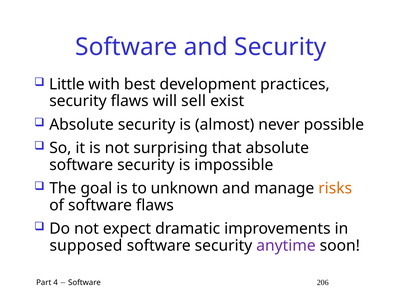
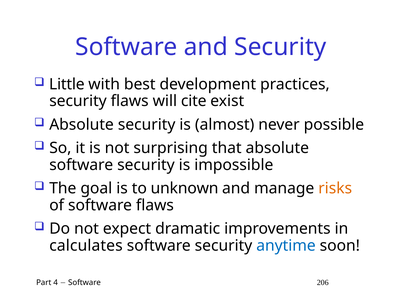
sell: sell -> cite (194, 101)
supposed: supposed -> calculates (86, 245)
anytime colour: purple -> blue (286, 245)
